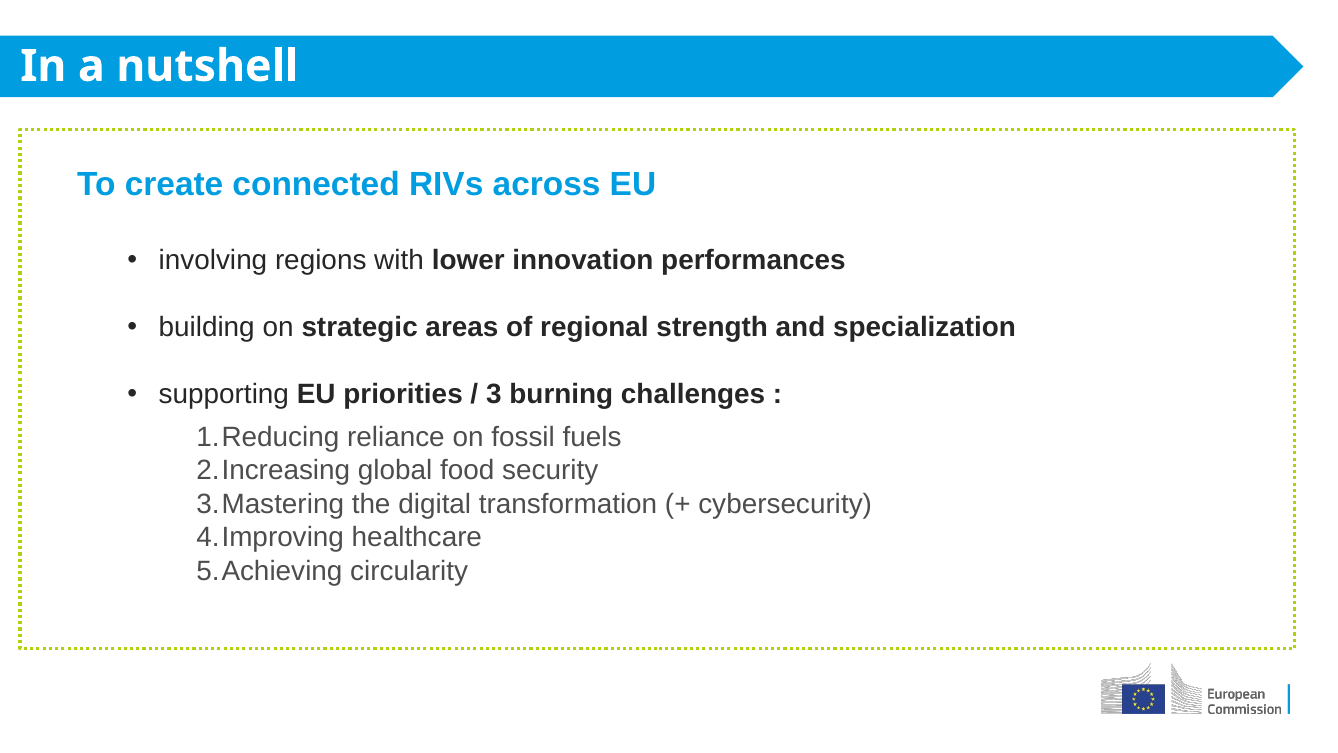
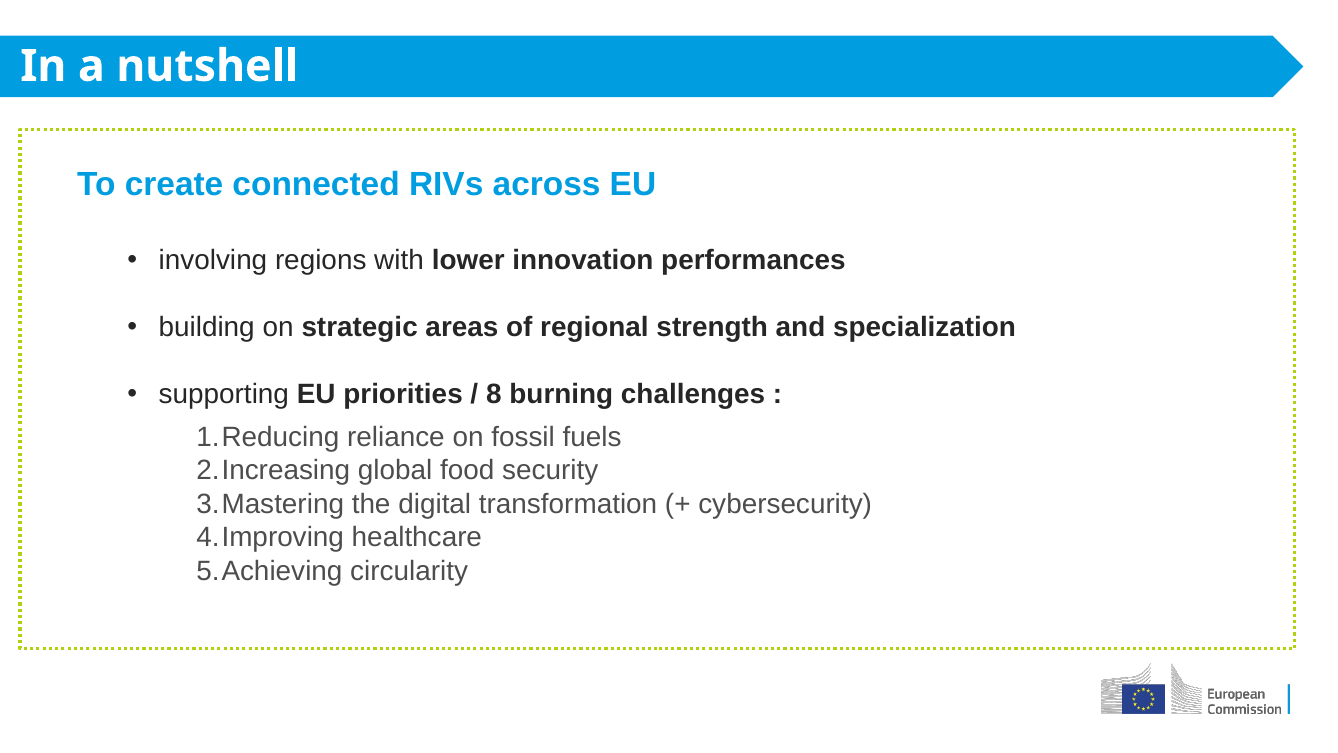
3: 3 -> 8 (494, 394)
